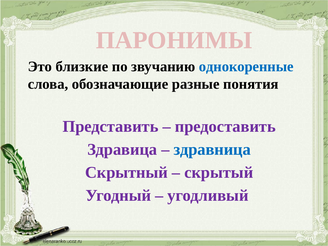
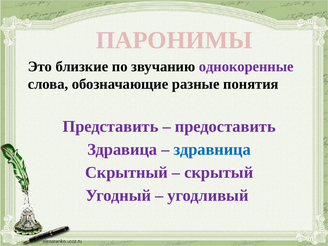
однокоренные colour: blue -> purple (246, 67)
